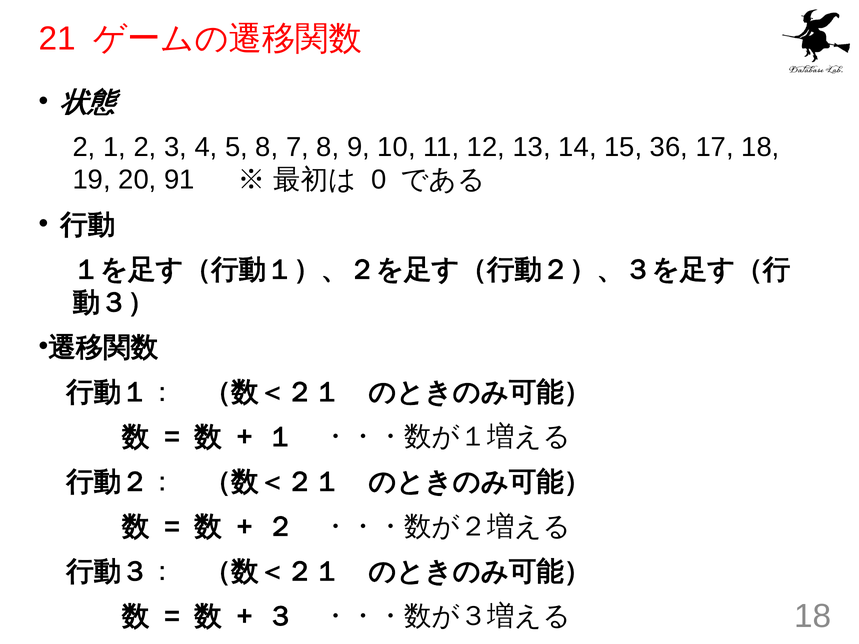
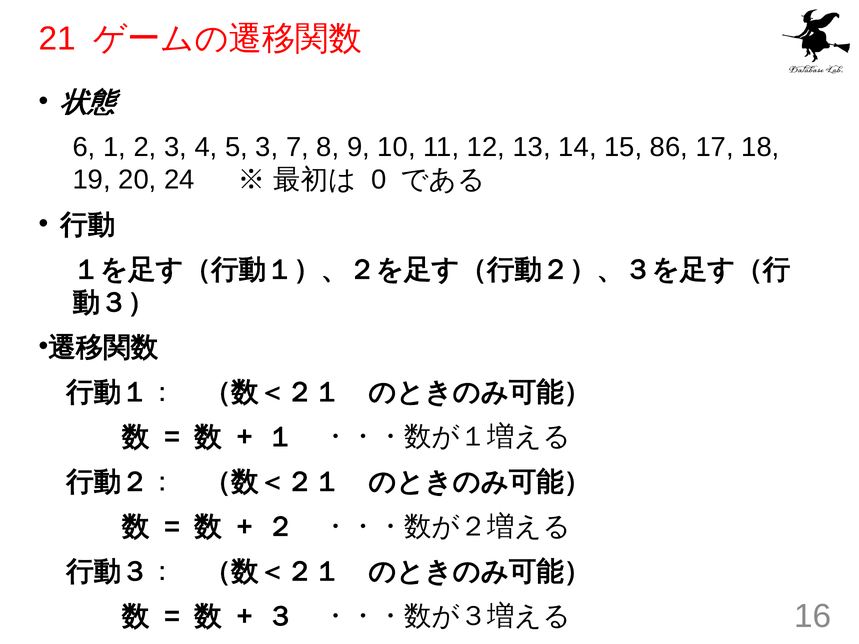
2: 2 -> 6 (84, 147)
5 8: 8 -> 3 (267, 147)
36: 36 -> 86 (669, 147)
91: 91 -> 24 (179, 180)
18: 18 -> 16 (813, 617)
